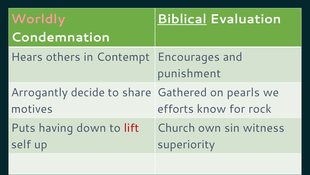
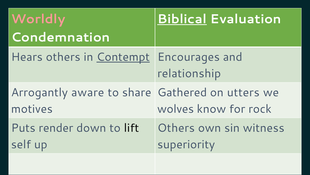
Contempt underline: none -> present (123, 57)
punishment: punishment -> relationship (189, 73)
decide: decide -> aware (88, 92)
pearls: pearls -> utters (243, 92)
efforts: efforts -> wolves (176, 109)
having: having -> render (56, 127)
lift colour: red -> black (131, 127)
Church: Church -> Others (176, 127)
